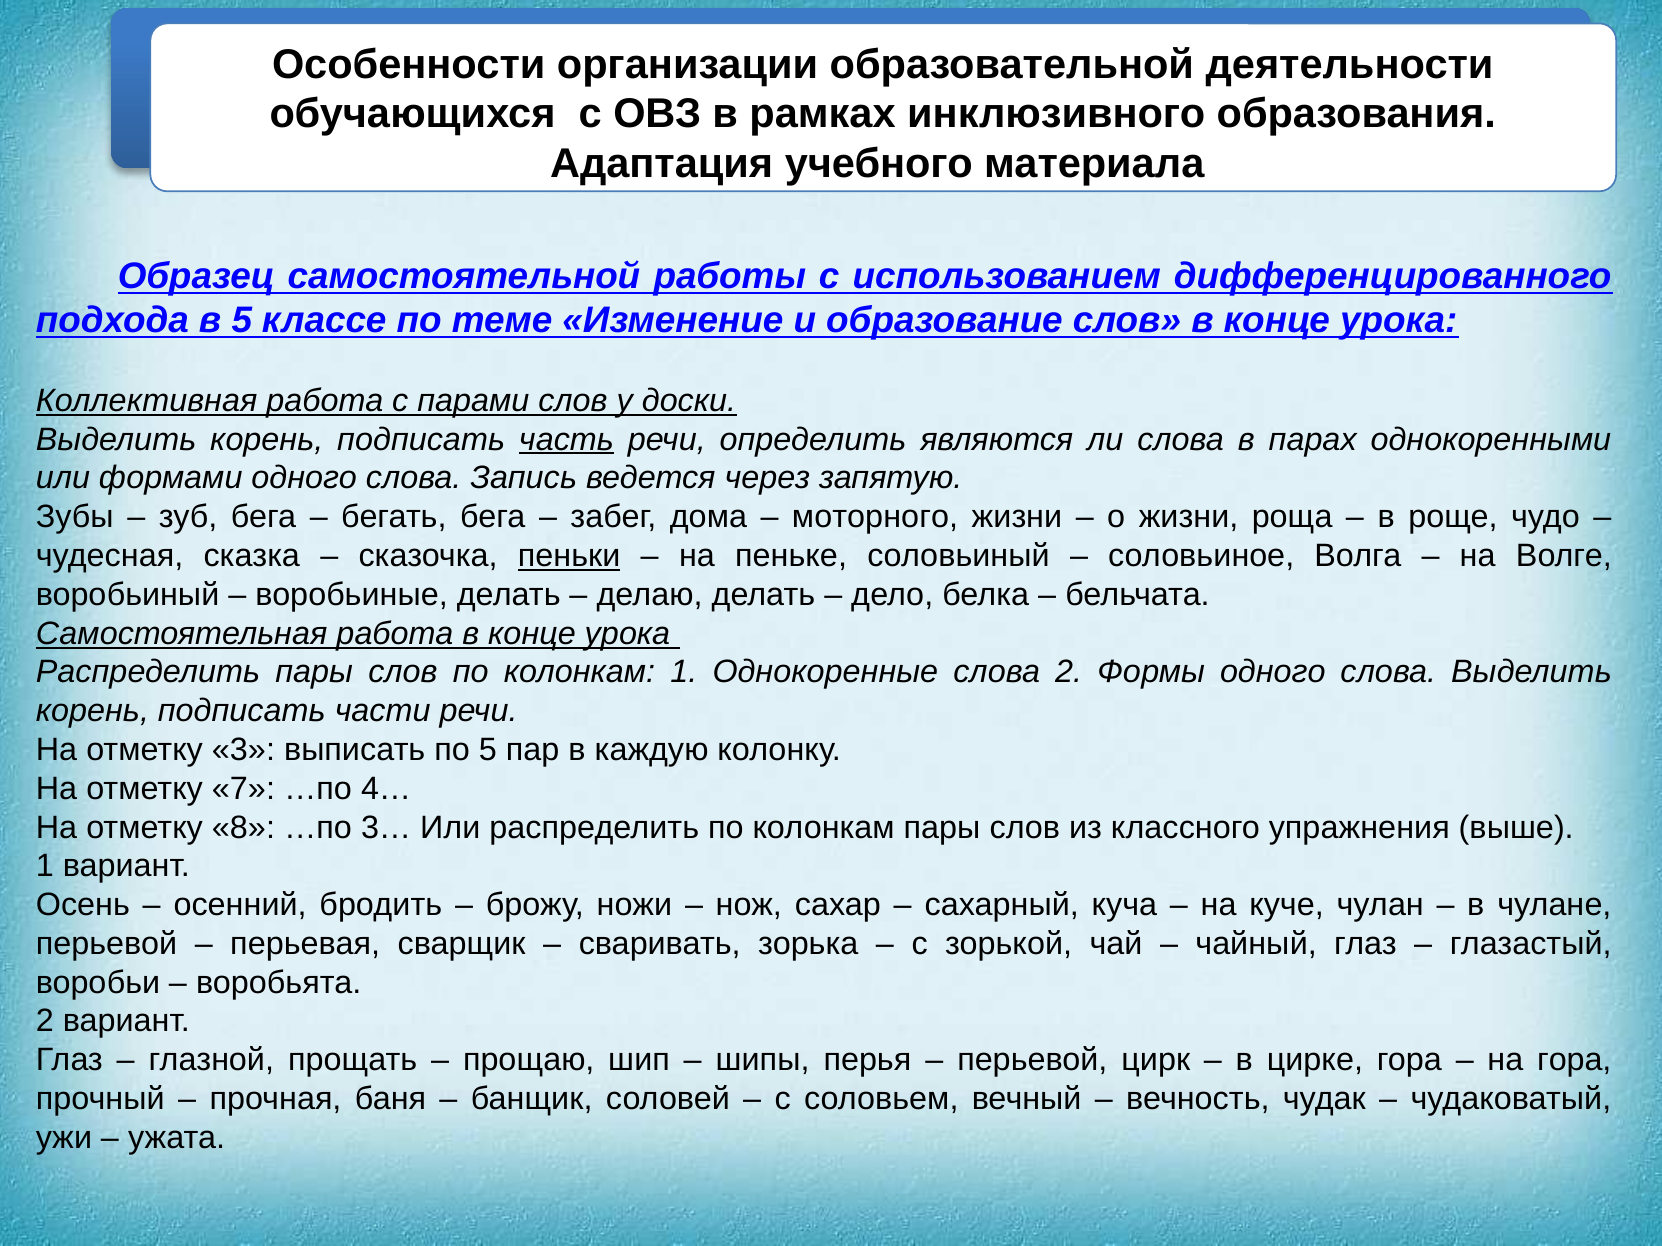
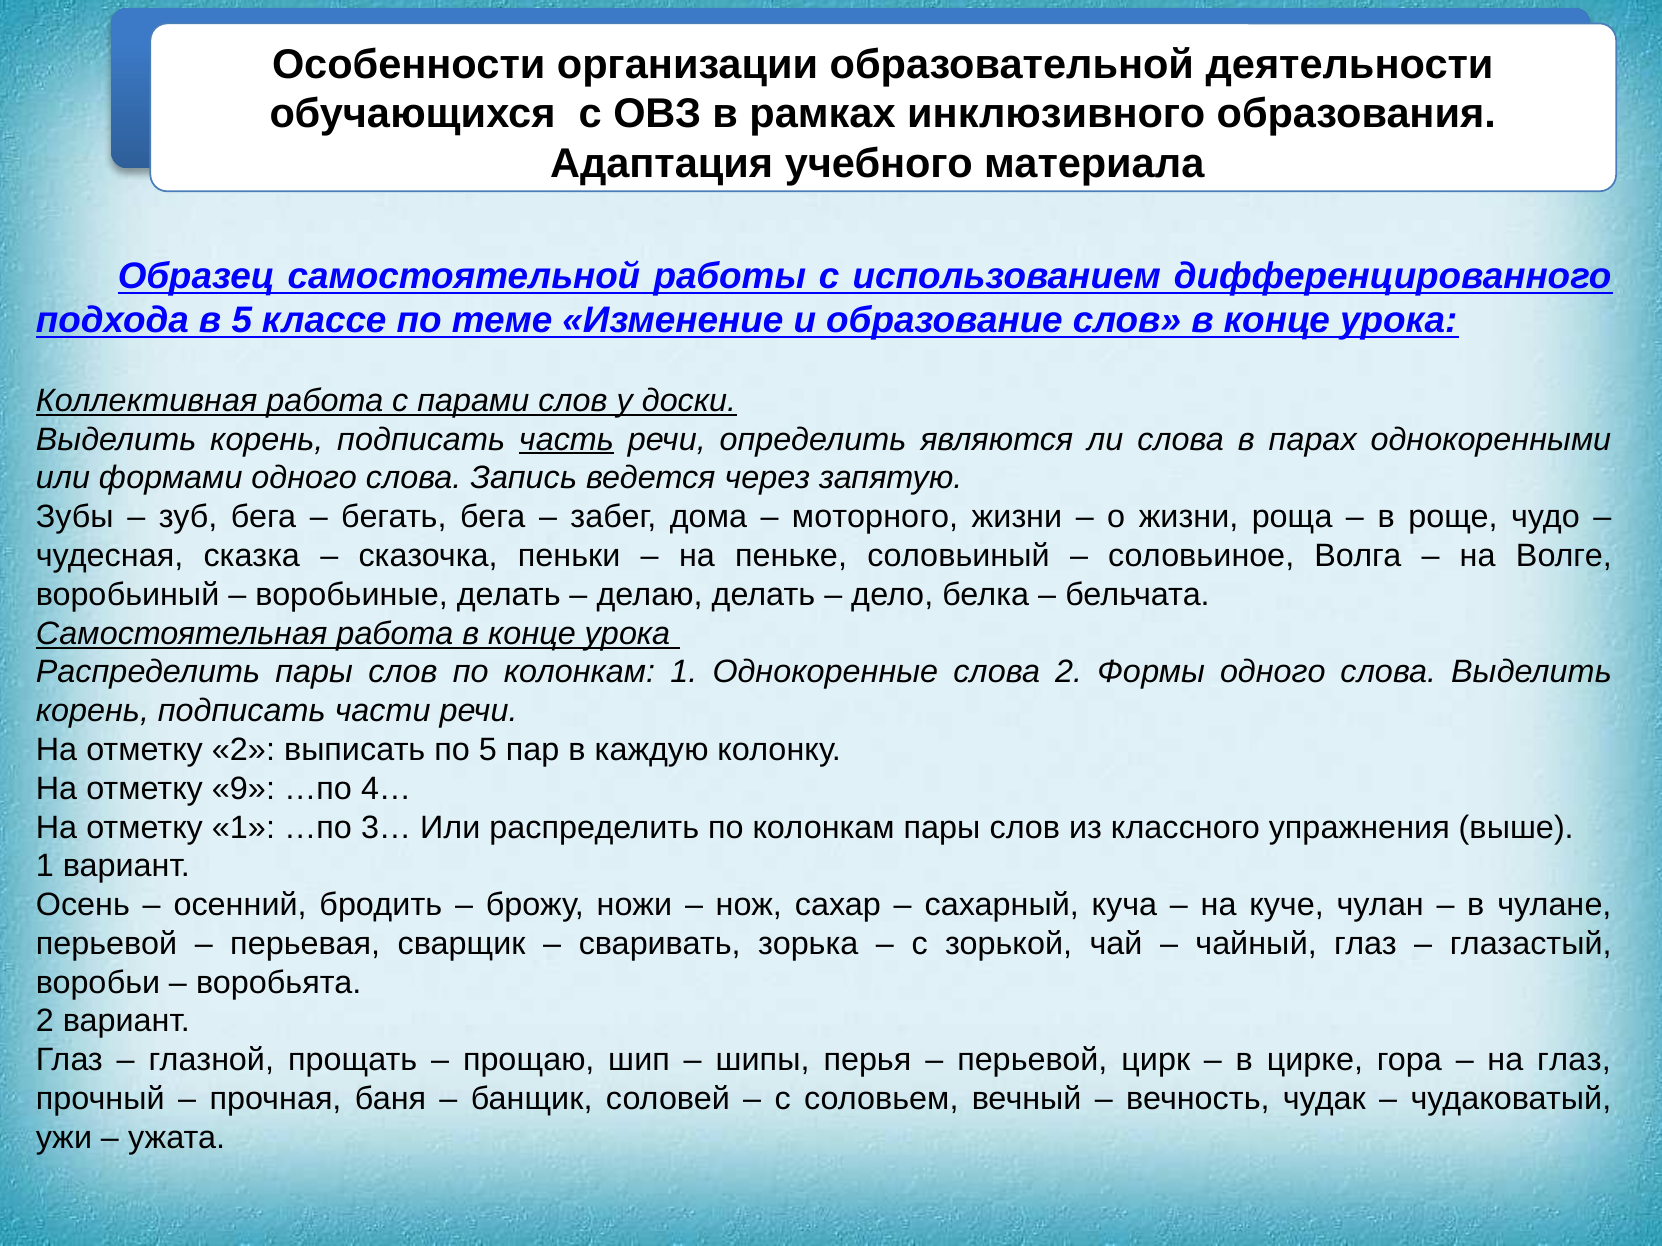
пеньки underline: present -> none (569, 556)
отметку 3: 3 -> 2 (243, 750)
7: 7 -> 9 (243, 789)
отметку 8: 8 -> 1 (243, 828)
на гора: гора -> глаз (1574, 1061)
